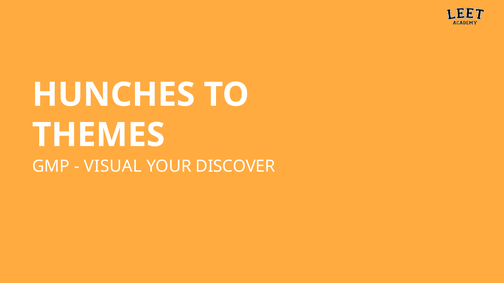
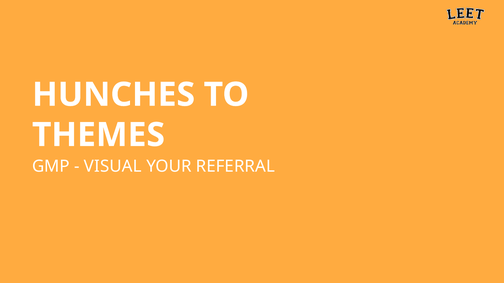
DISCOVER: DISCOVER -> REFERRAL (235, 167)
